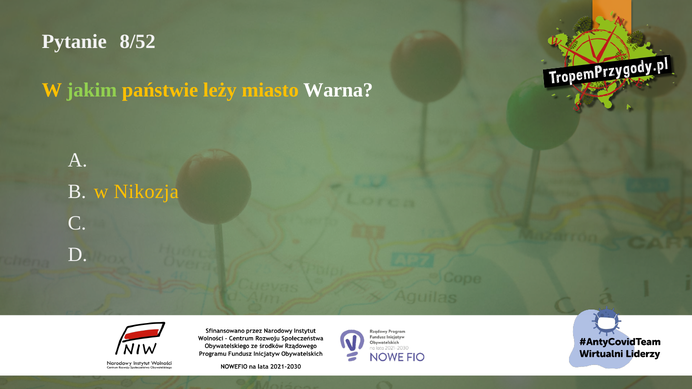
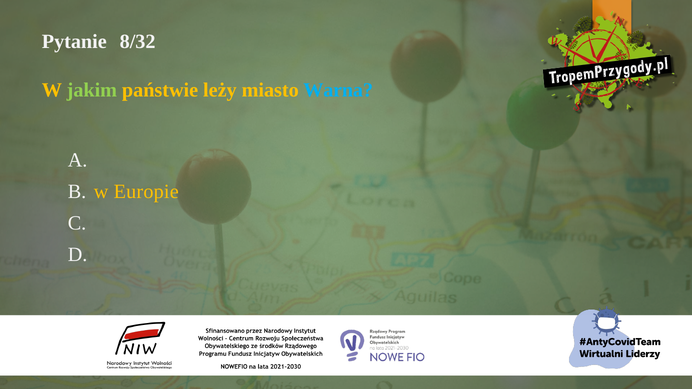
8/52: 8/52 -> 8/32 (138, 42)
Warna colour: white -> light blue (338, 90)
Nikozja: Nikozja -> Europie (146, 192)
